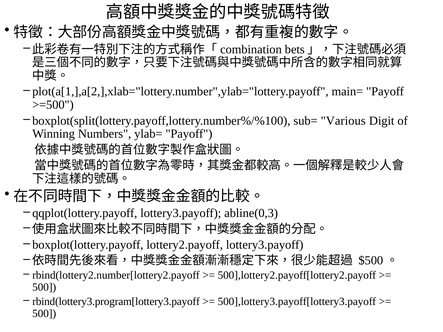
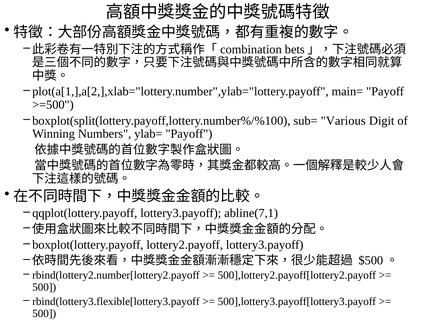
abline(0,3: abline(0,3 -> abline(7,1 (251, 213)
rbind(lottery3.program[lottery3.payoff: rbind(lottery3.program[lottery3.payoff -> rbind(lottery3.flexible[lottery3.payoff (116, 302)
